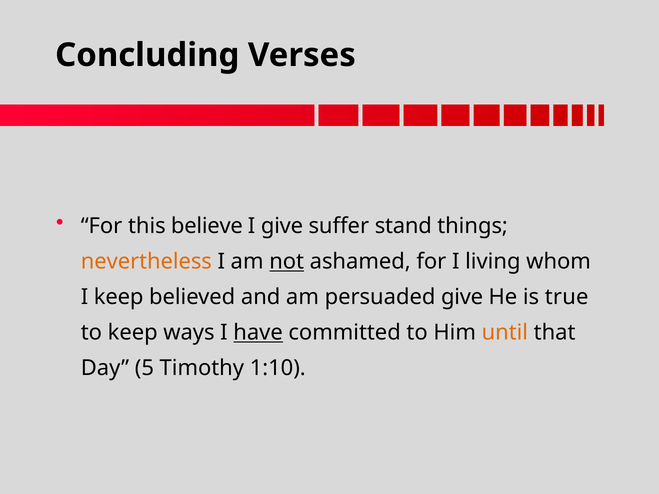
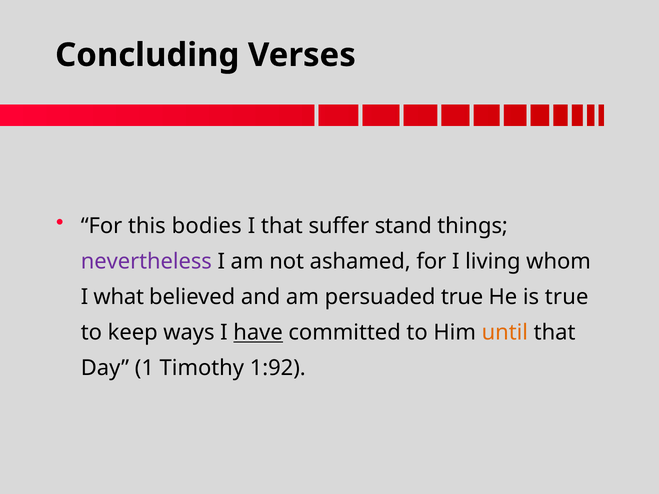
believe: believe -> bodies (207, 226)
I give: give -> that (282, 226)
nevertheless colour: orange -> purple (146, 262)
not underline: present -> none (287, 262)
I keep: keep -> what (119, 297)
persuaded give: give -> true (462, 297)
5: 5 -> 1 (144, 368)
1:10: 1:10 -> 1:92 (278, 368)
